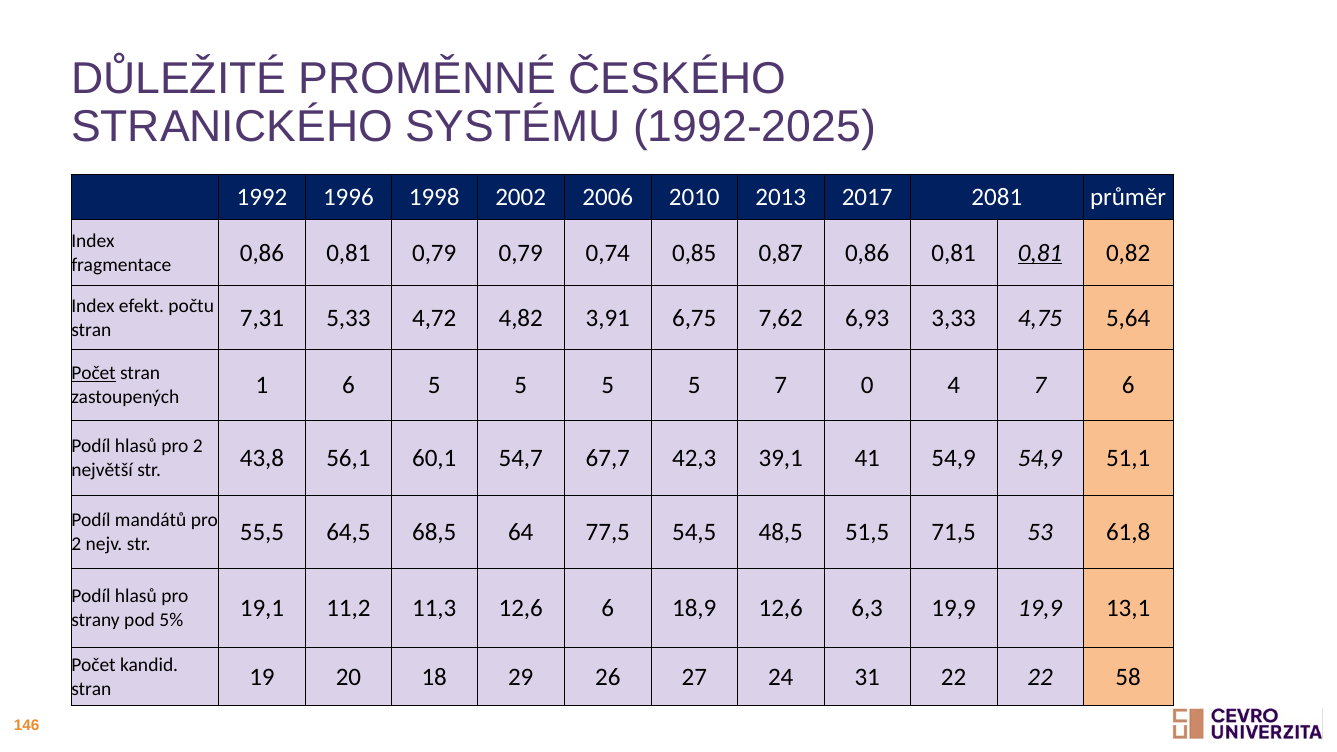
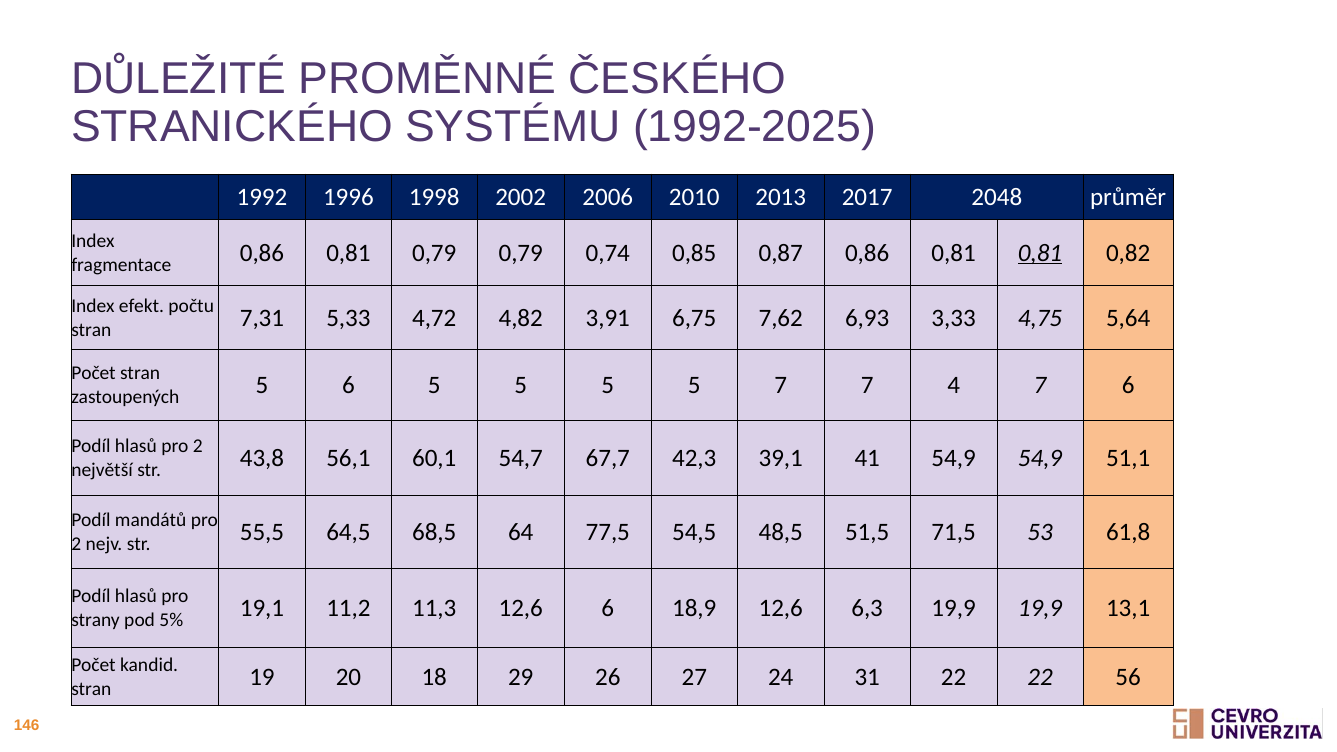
2081: 2081 -> 2048 (997, 197)
Počet underline: present -> none (94, 373)
zastoupených 1: 1 -> 5 (262, 385)
7 0: 0 -> 7 (867, 385)
58: 58 -> 56 (1128, 677)
